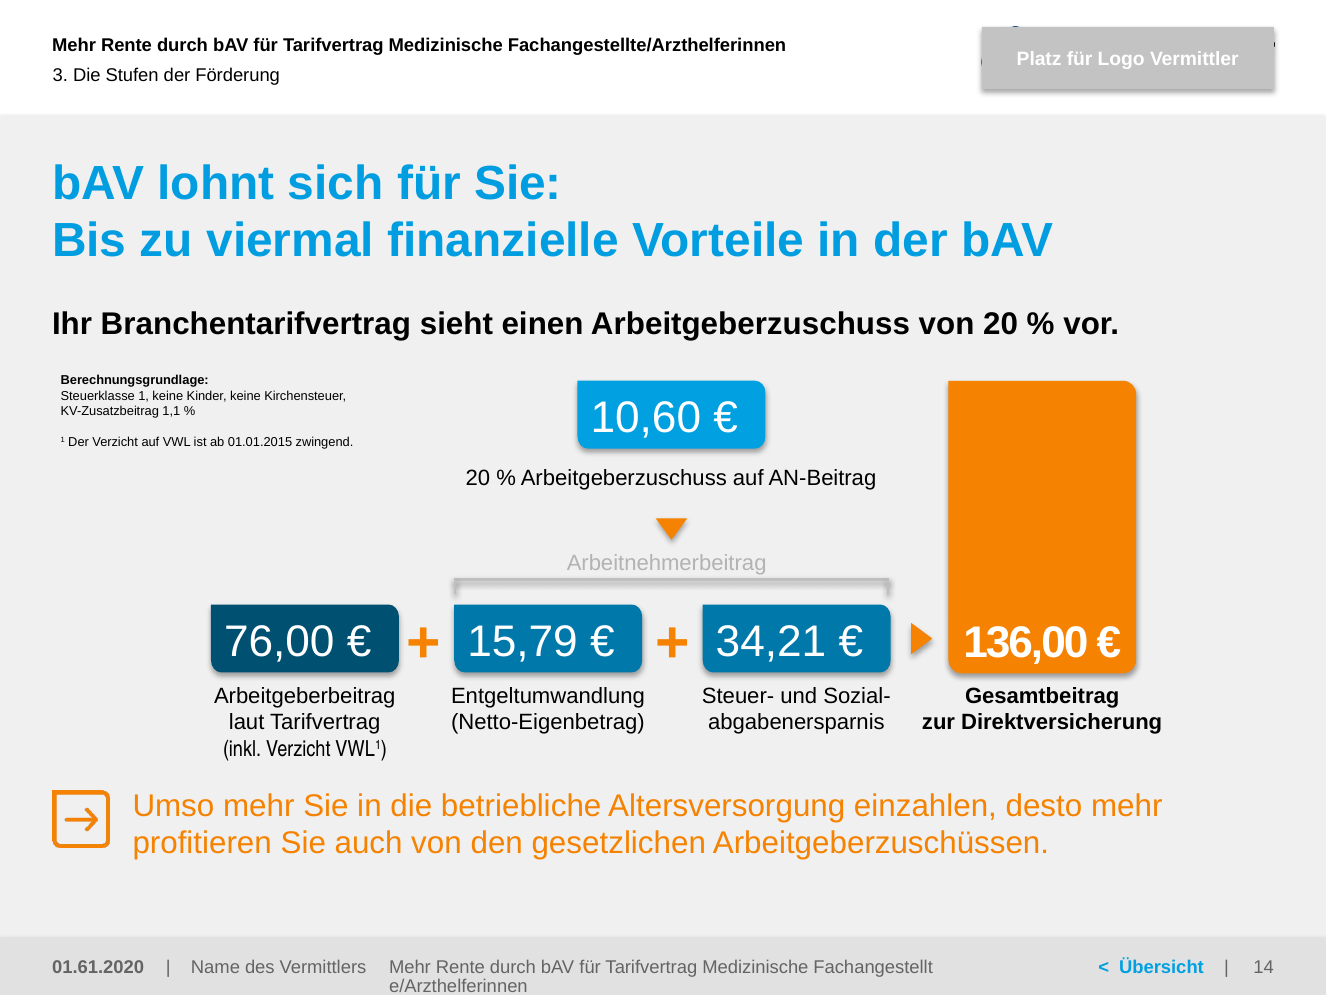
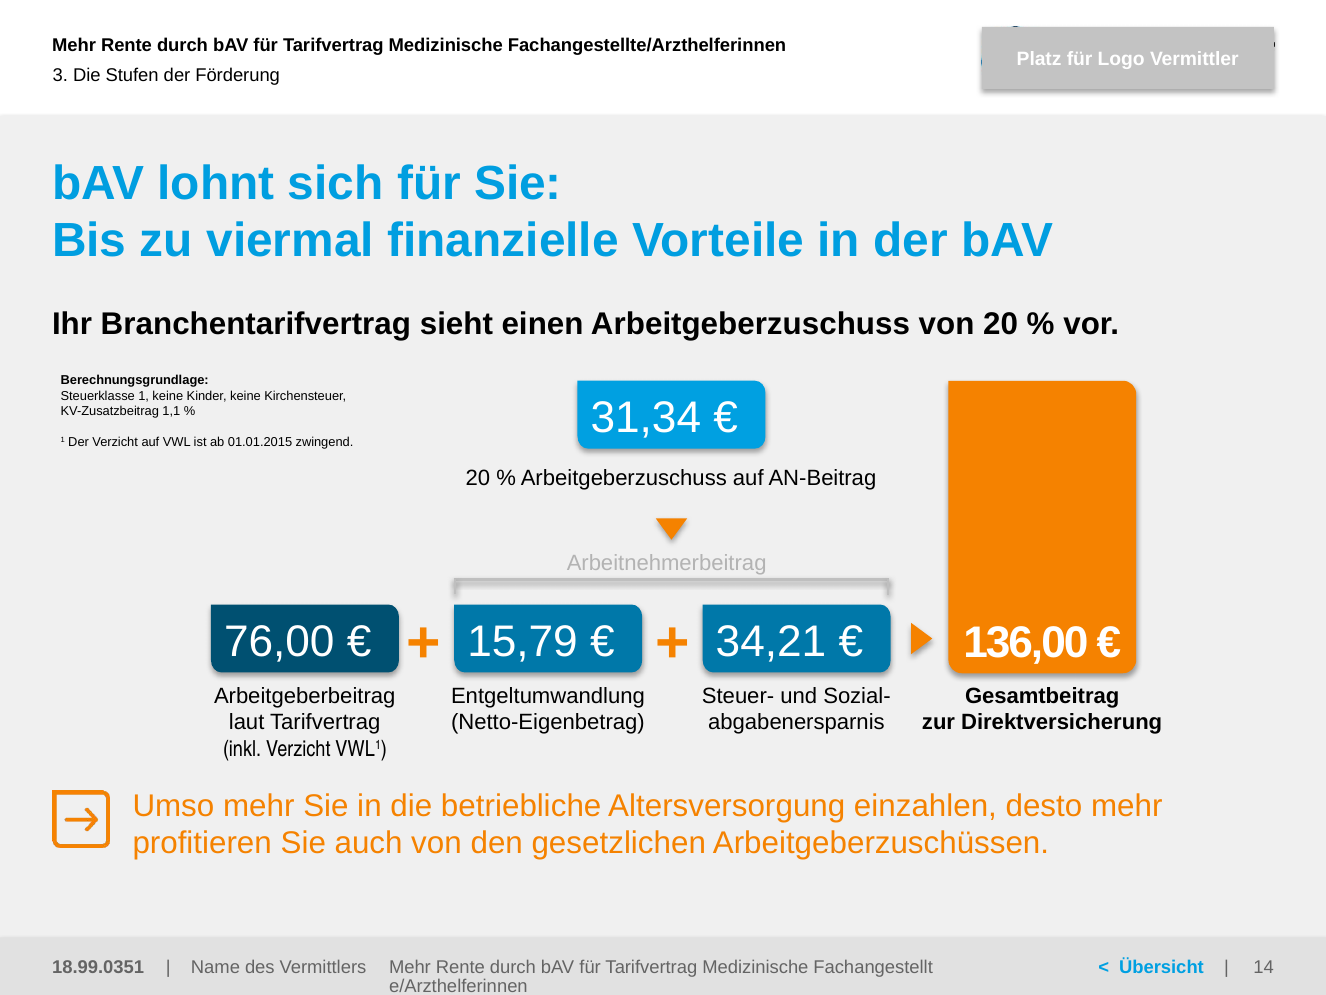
10,60: 10,60 -> 31,34 (646, 418)
01.61.2020: 01.61.2020 -> 18.99.0351 (98, 967)
